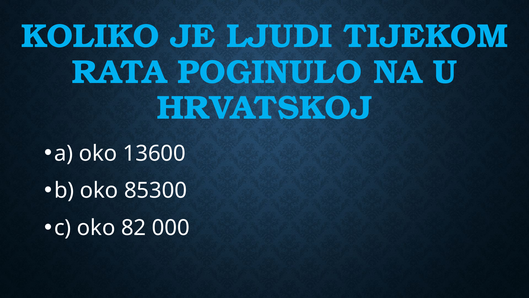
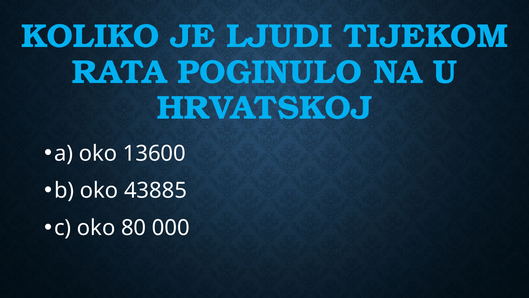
85300: 85300 -> 43885 (155, 190)
82: 82 -> 80 (134, 228)
